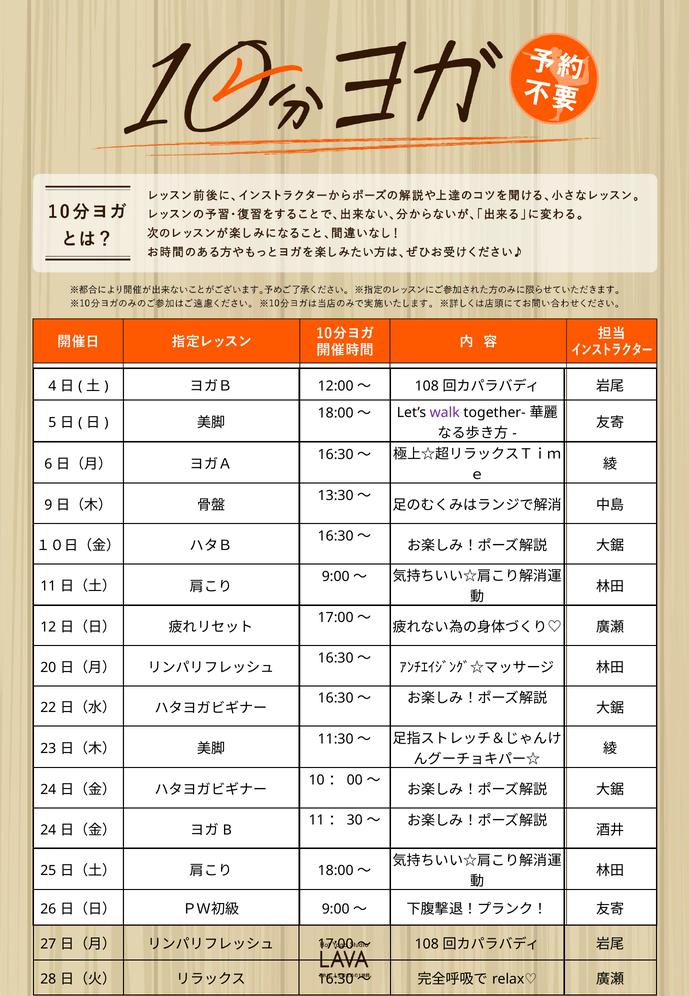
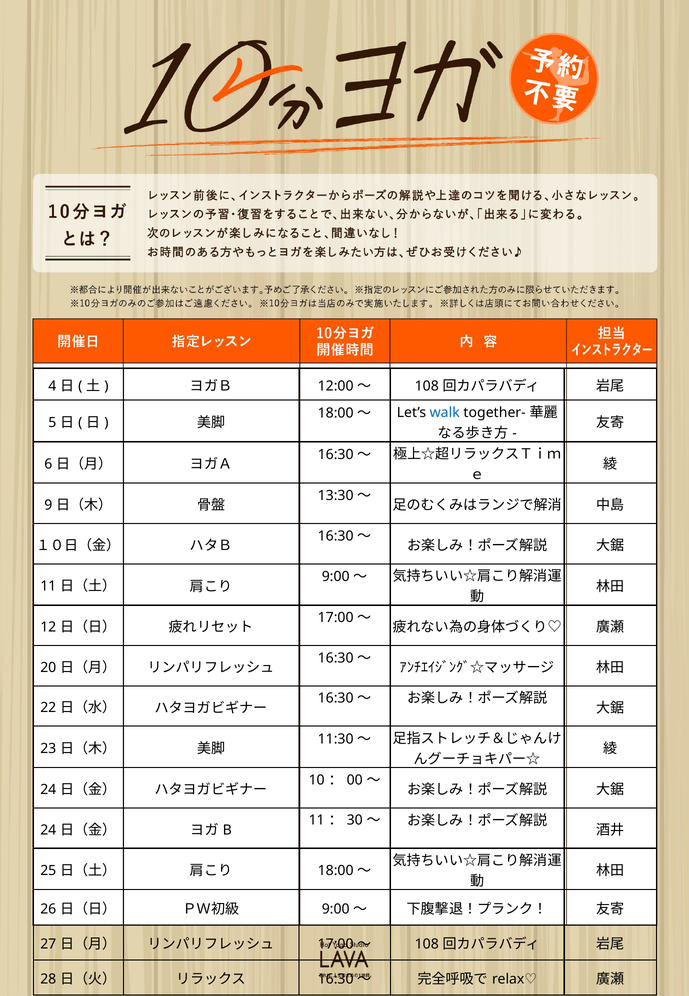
walk colour: purple -> blue (445, 412)
